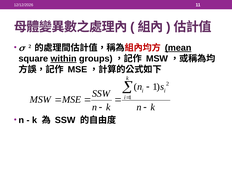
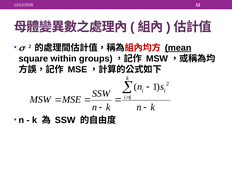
within underline: present -> none (64, 59)
